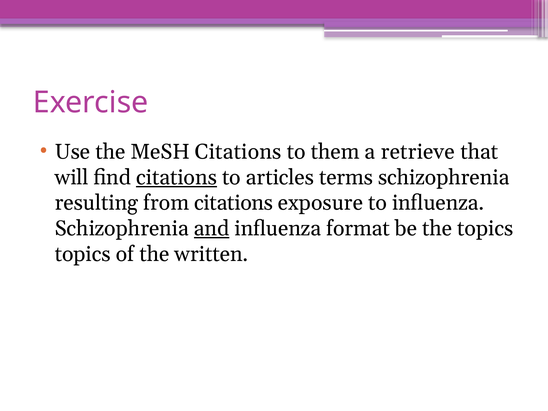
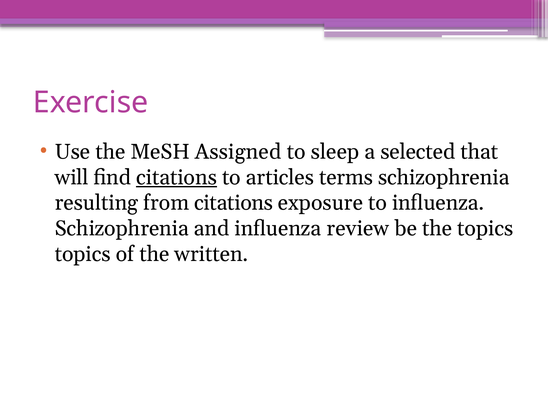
MeSH Citations: Citations -> Assigned (238, 152)
them: them -> sleep (335, 152)
retrieve: retrieve -> selected (418, 152)
and underline: present -> none (212, 229)
format: format -> review (358, 229)
